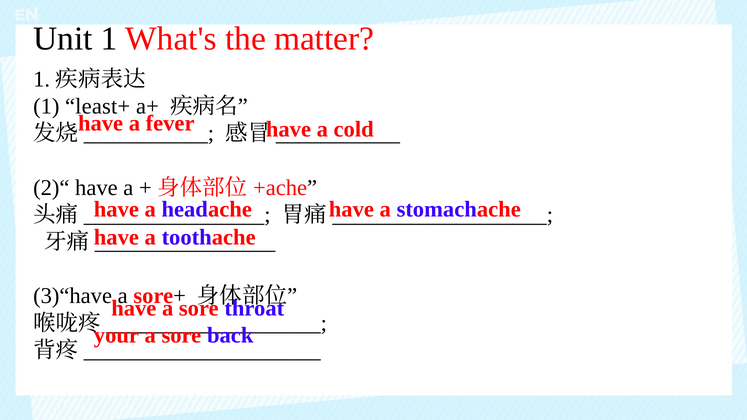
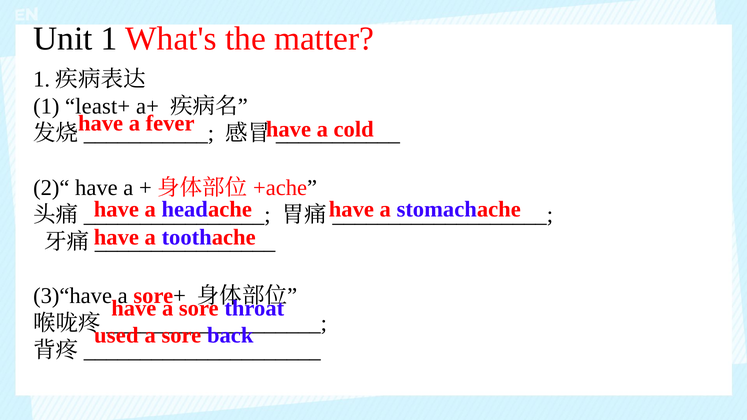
your: your -> used (116, 336)
